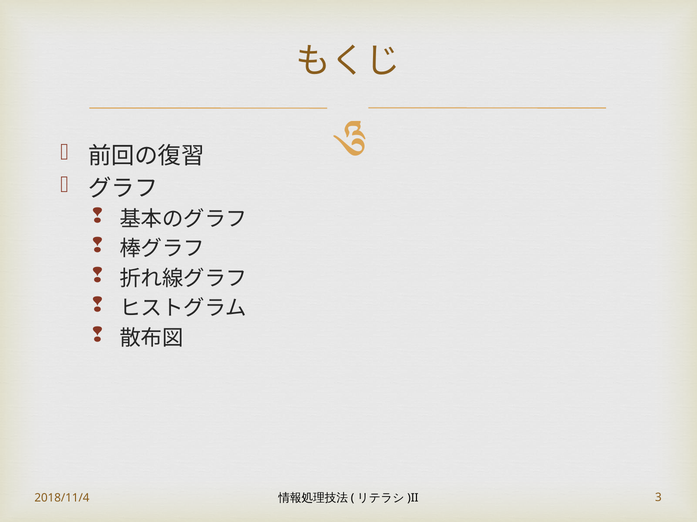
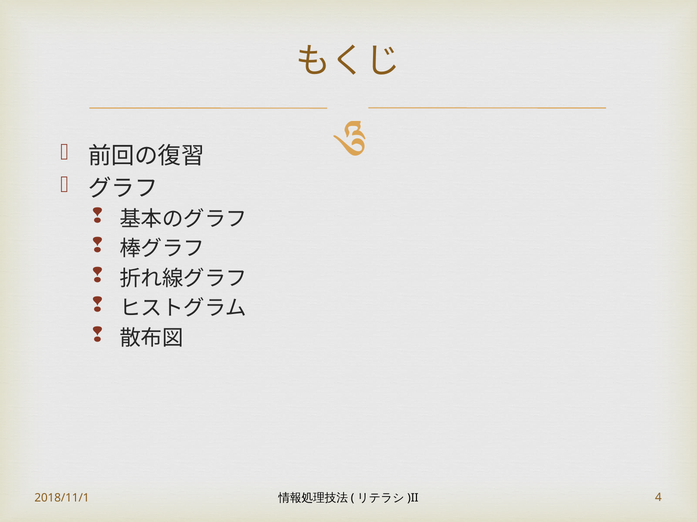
2018/11/4: 2018/11/4 -> 2018/11/1 (62, 499)
3: 3 -> 4 (658, 498)
